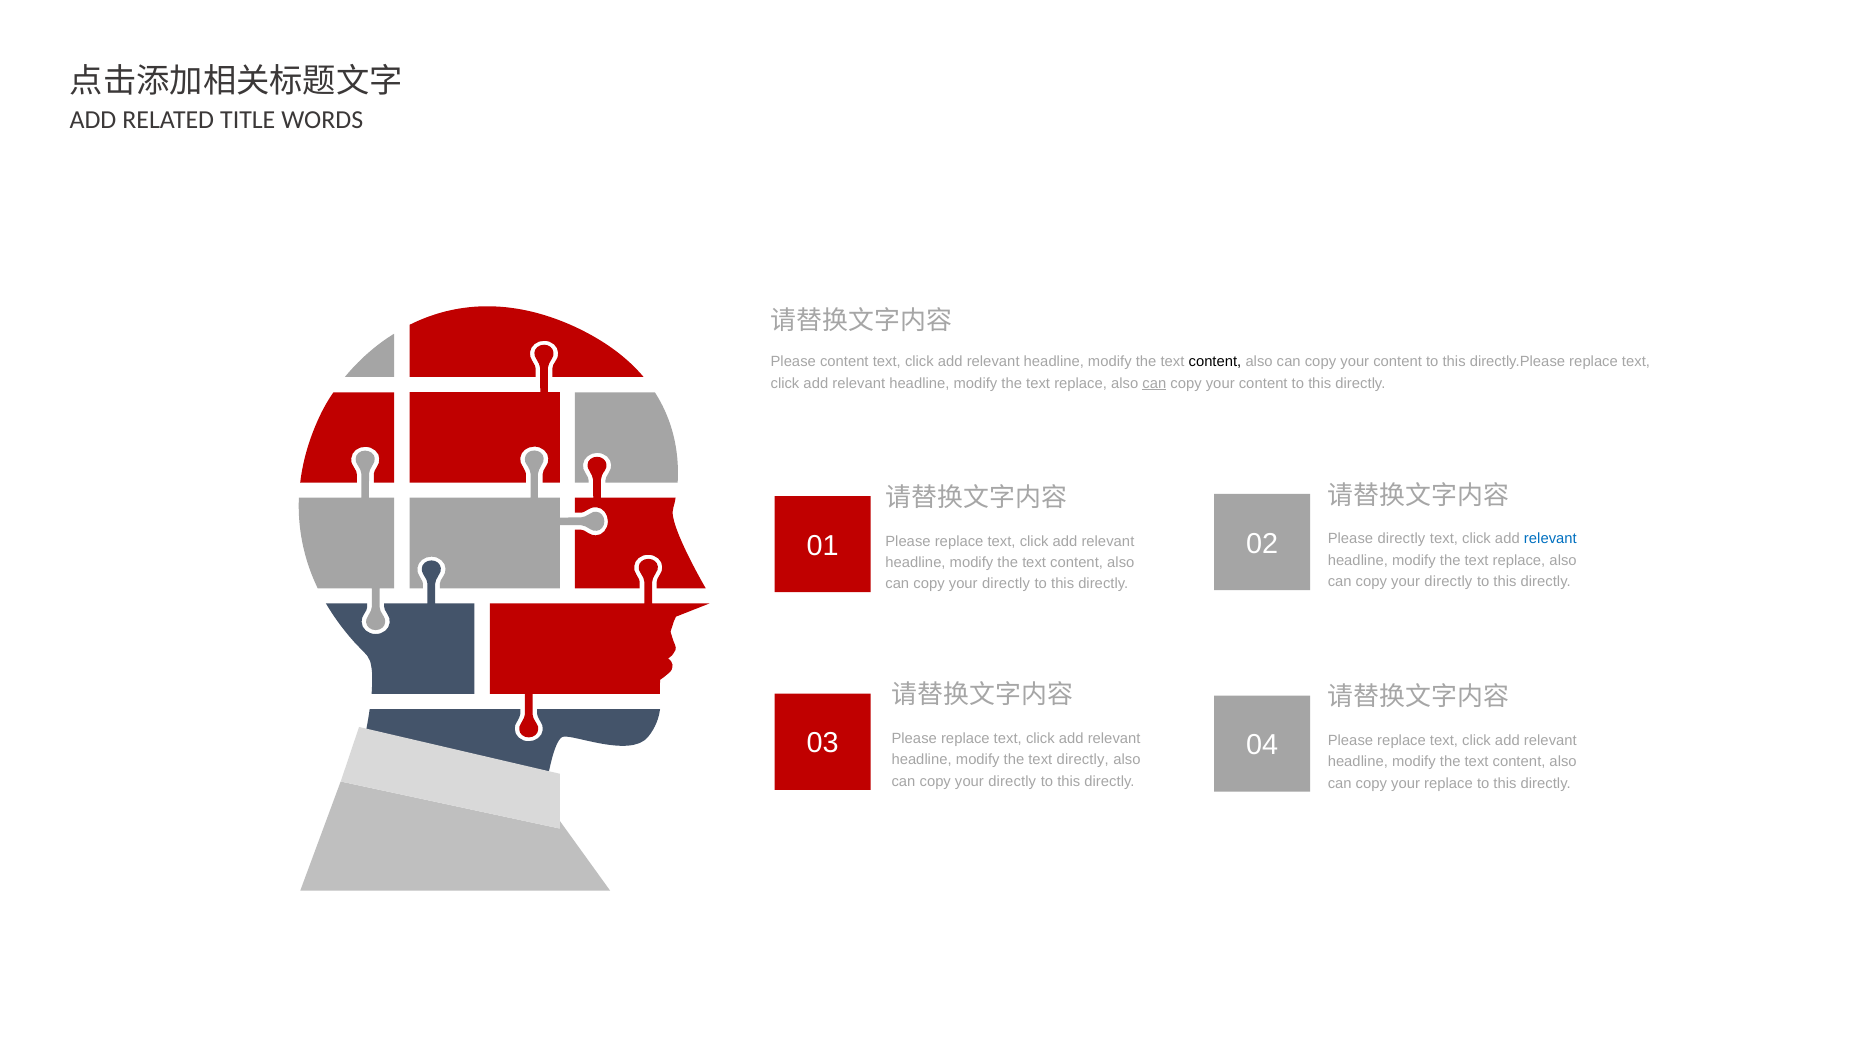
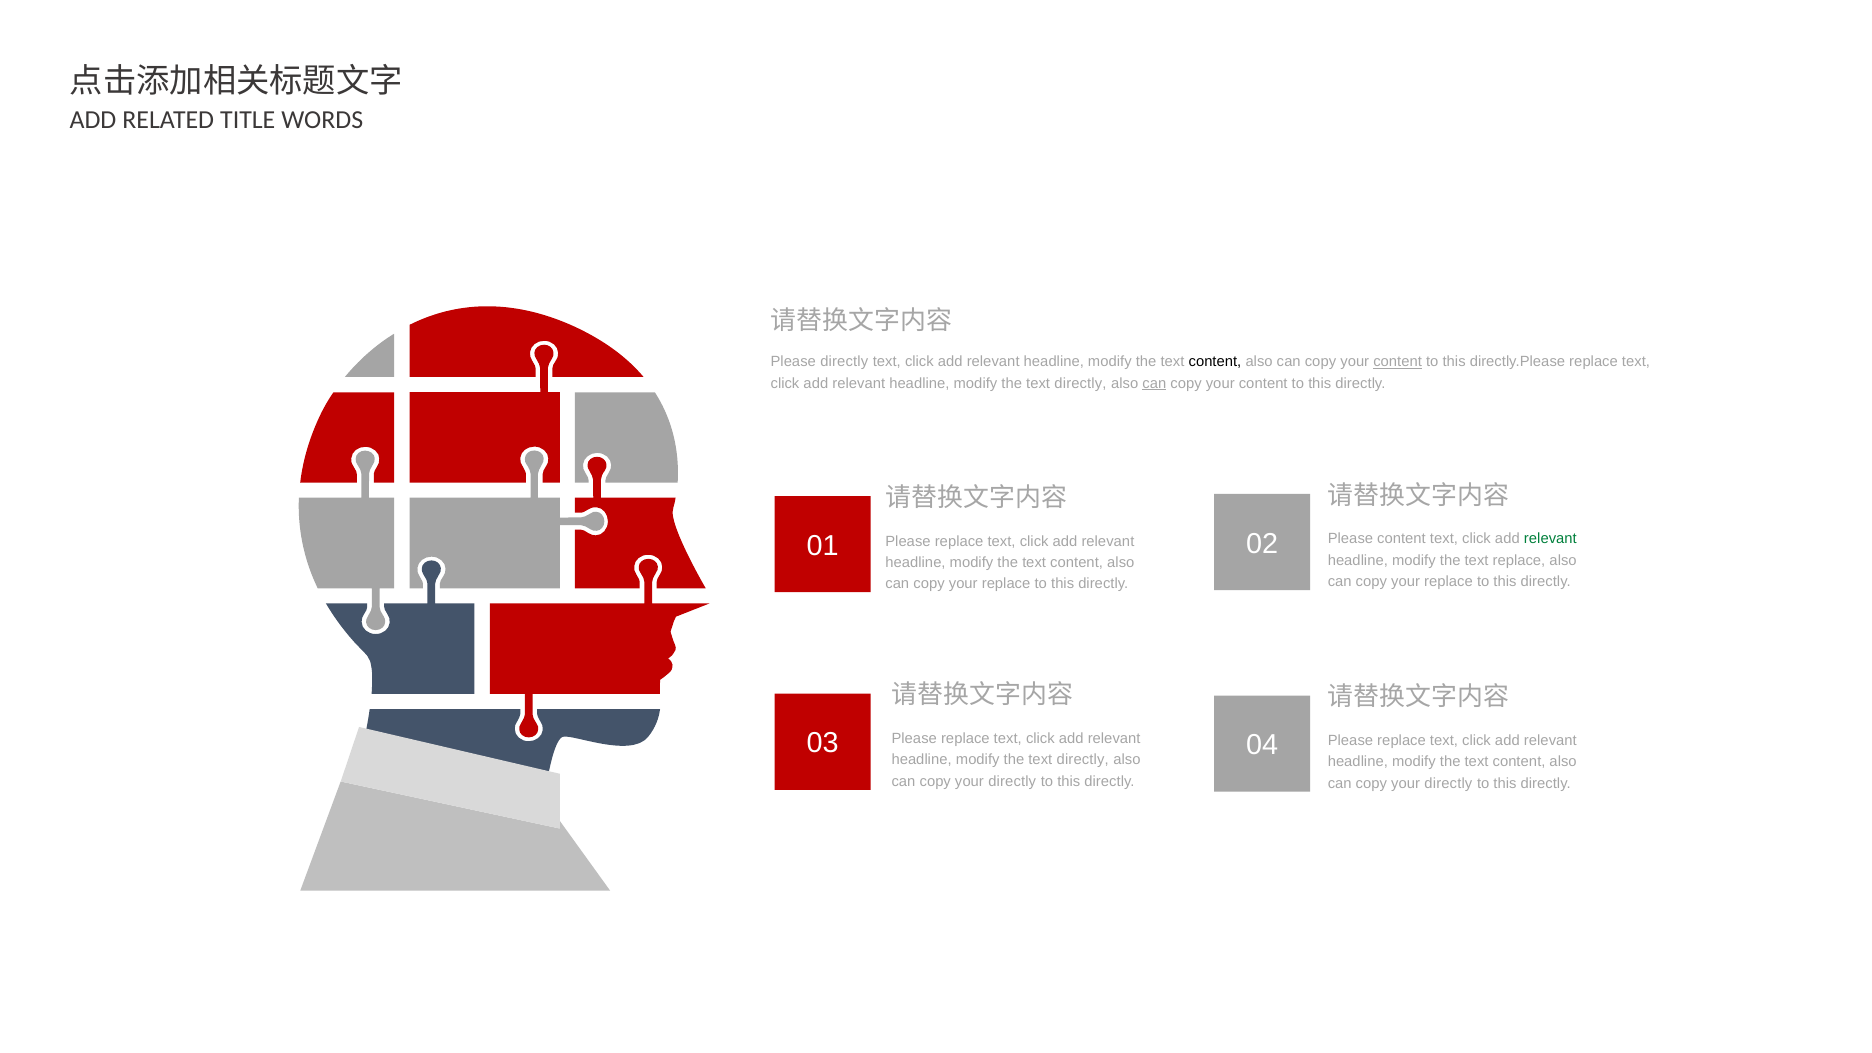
Please content: content -> directly (844, 362)
content underline: none -> present (1398, 362)
replace: replace -> directly (1081, 383)
Please directly: directly -> content (1401, 539)
relevant colour: blue -> green (1550, 539)
directly: directly -> replace (1448, 581)
directly: directly -> replace (1006, 584)
replace: replace -> directly (1448, 783)
